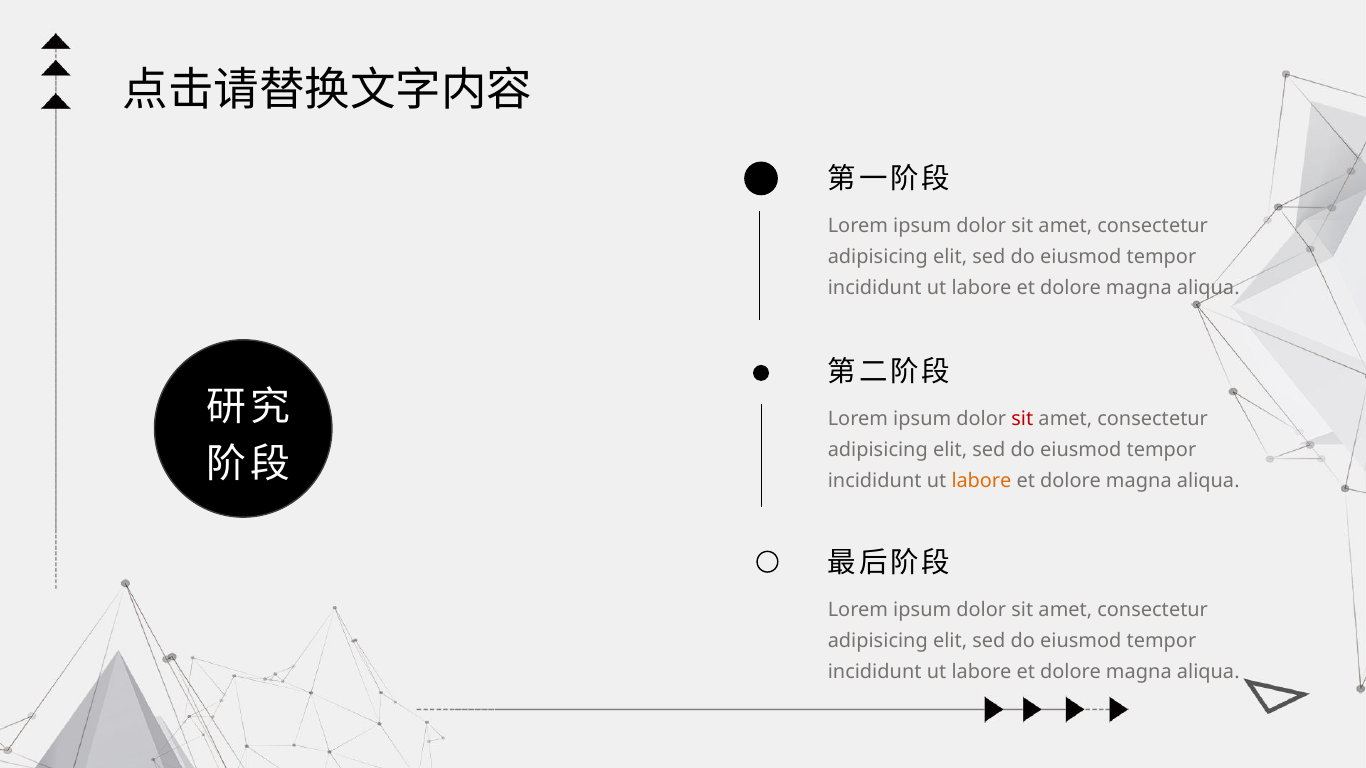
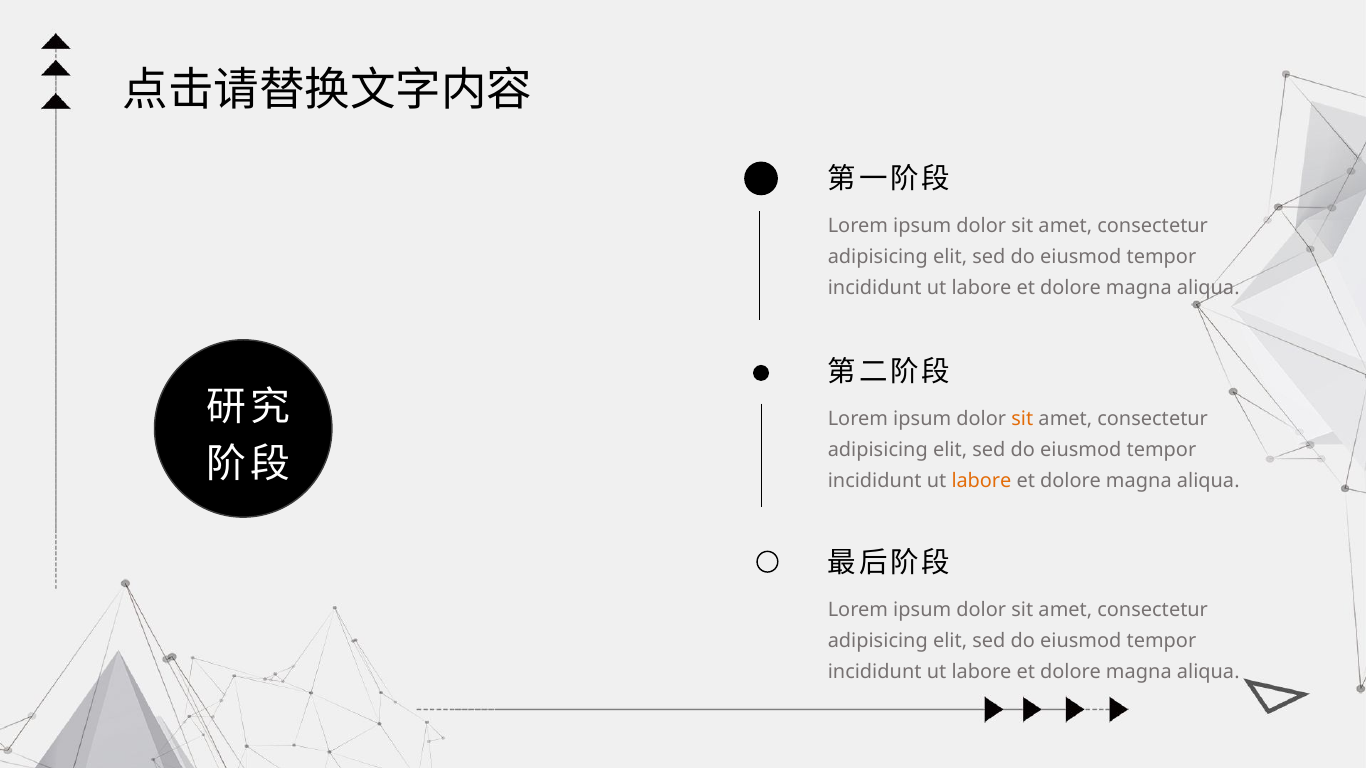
sit colour: red -> orange (1022, 419)
